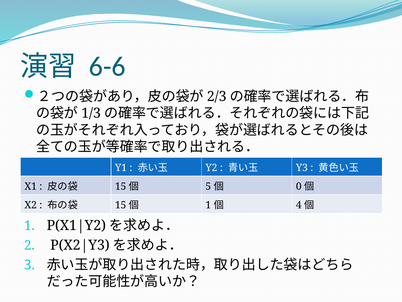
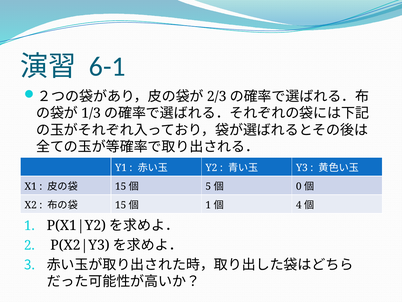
6-6: 6-6 -> 6-1 (107, 66)
